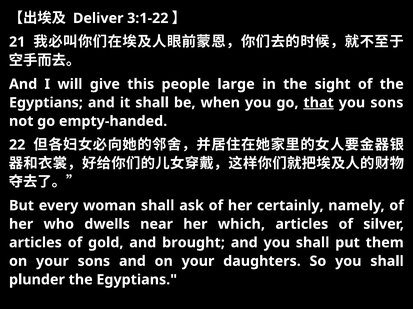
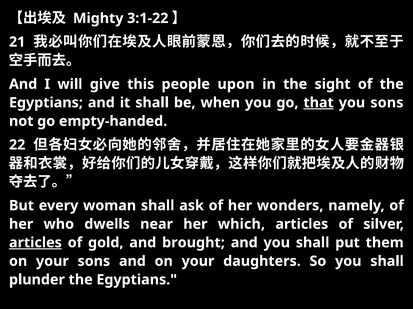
Deliver: Deliver -> Mighty (98, 18)
large: large -> upon (236, 84)
certainly: certainly -> wonders (290, 206)
articles underline: none -> present (35, 243)
